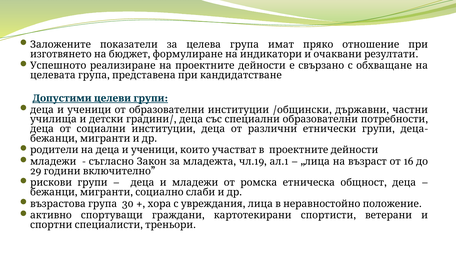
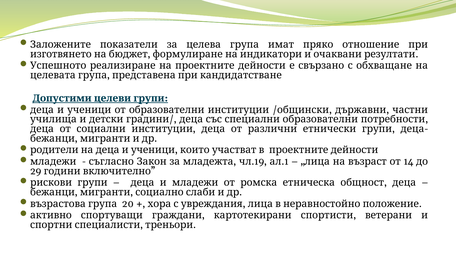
16: 16 -> 14 (409, 162)
30: 30 -> 20 (128, 204)
